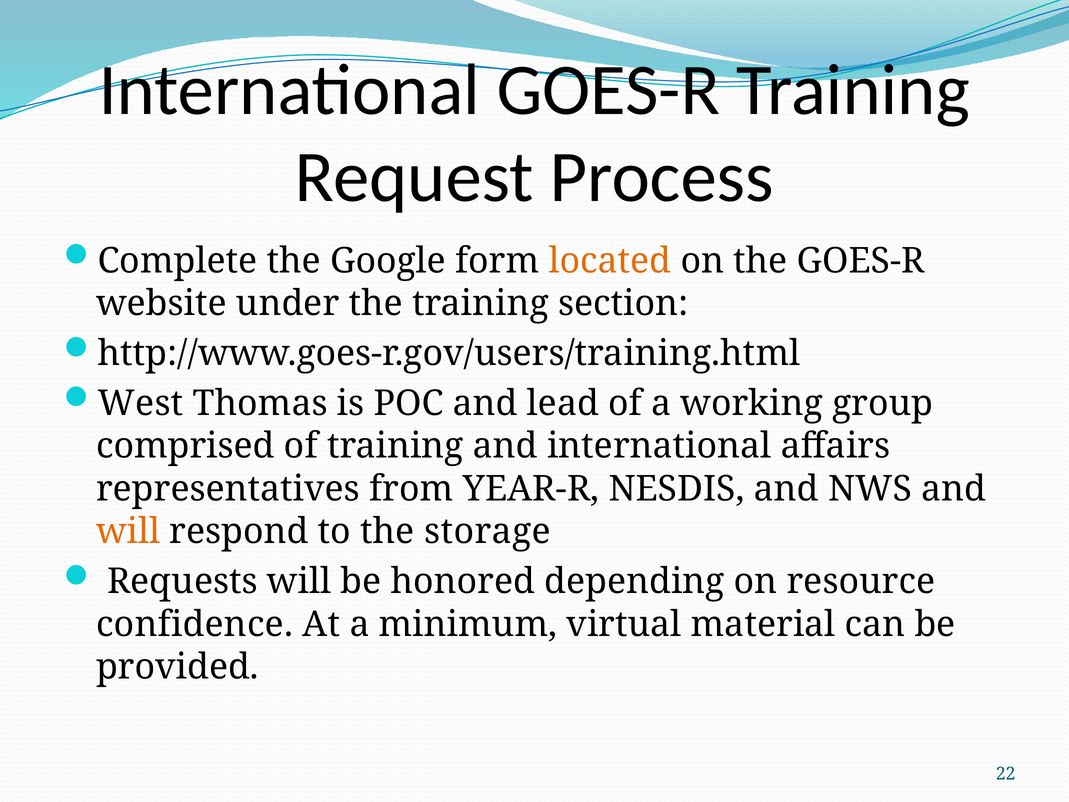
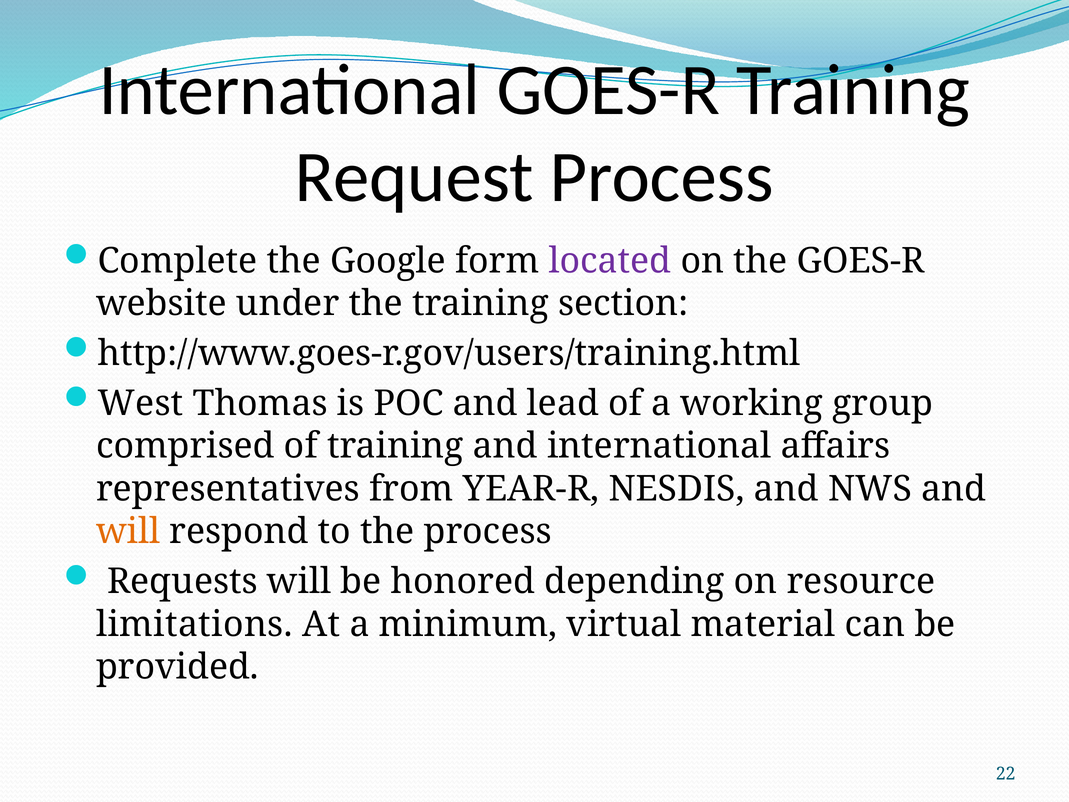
located colour: orange -> purple (610, 261)
the storage: storage -> process (488, 532)
confidence: confidence -> limitations (194, 624)
